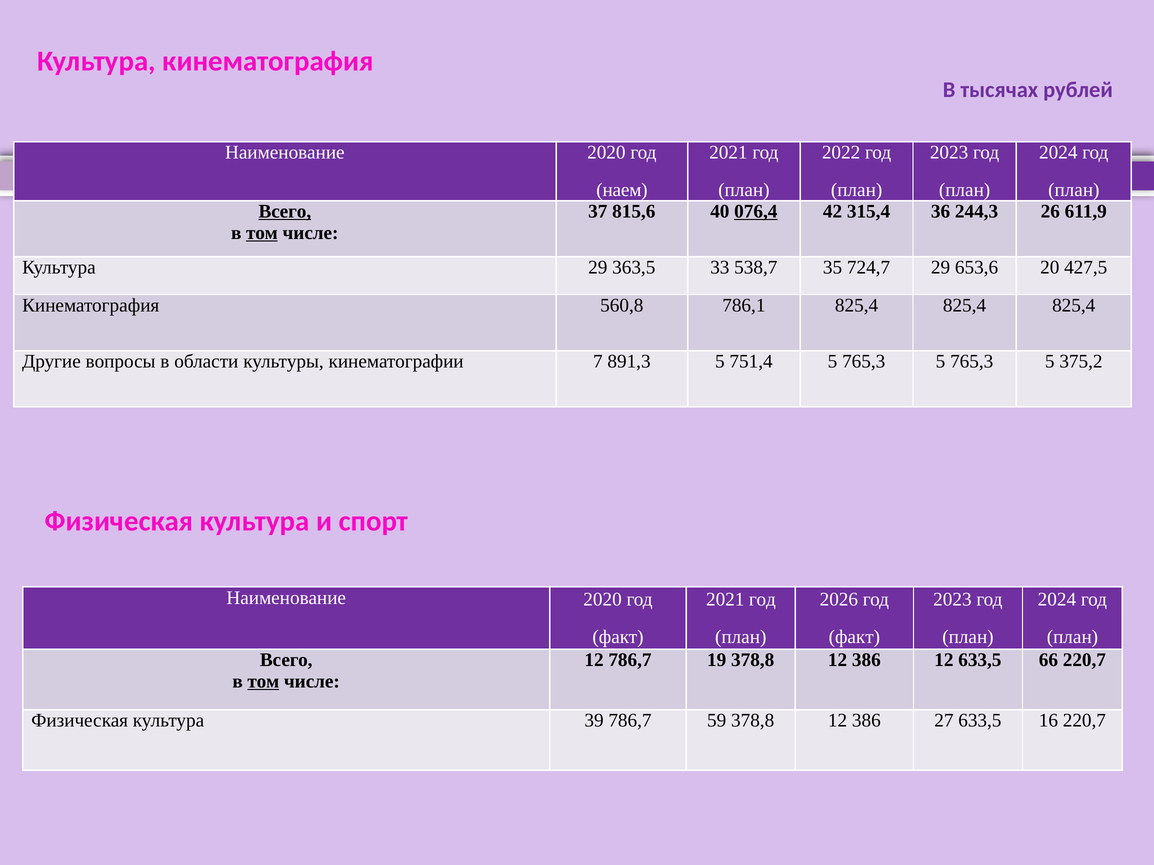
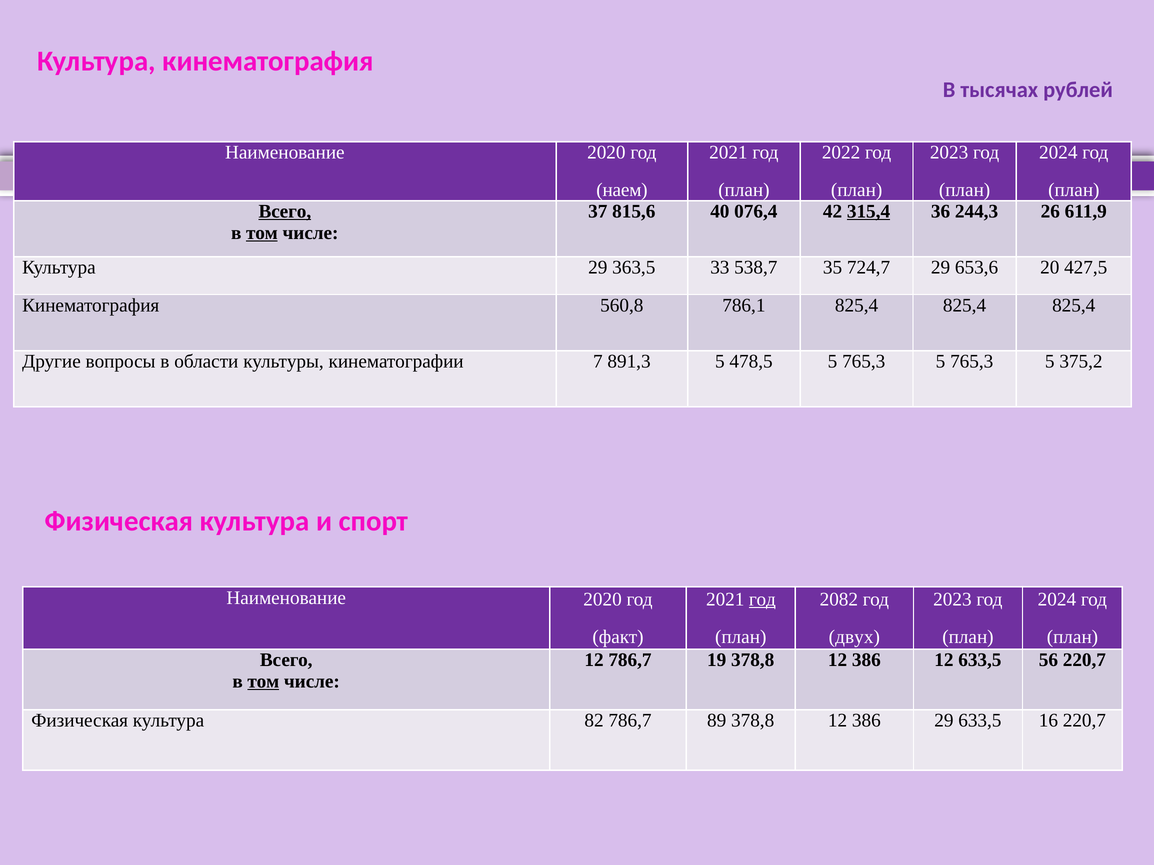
076,4 underline: present -> none (756, 212)
315,4 underline: none -> present (869, 212)
751,4: 751,4 -> 478,5 (751, 362)
год underline: none -> present (762, 600)
2026: 2026 -> 2082 (839, 600)
факт: факт -> двух (854, 637)
66: 66 -> 56 (1048, 660)
39: 39 -> 82 (594, 721)
59: 59 -> 89 (717, 721)
386 27: 27 -> 29 (944, 721)
